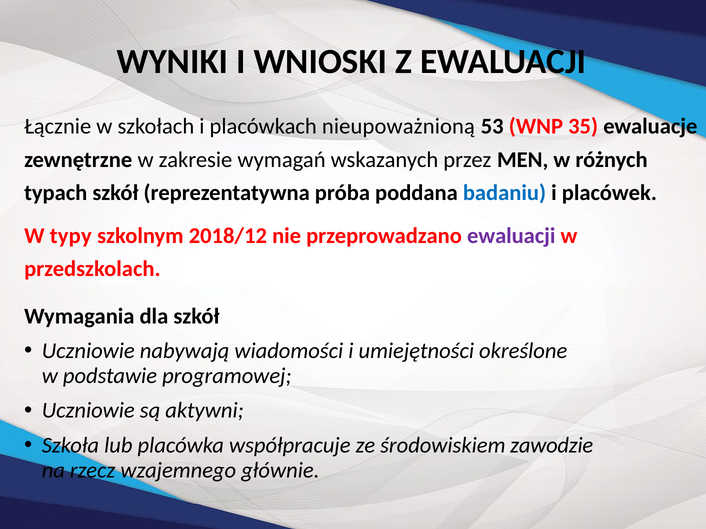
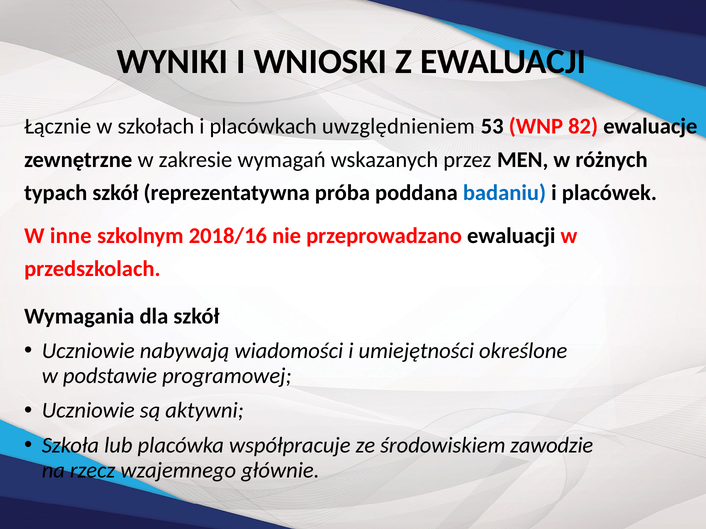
nieupoważnioną: nieupoważnioną -> uwzględnieniem (398, 127)
35: 35 -> 82 (583, 127)
typy: typy -> inne (71, 236)
2018/12: 2018/12 -> 2018/16 (228, 236)
ewaluacji colour: purple -> black (511, 236)
